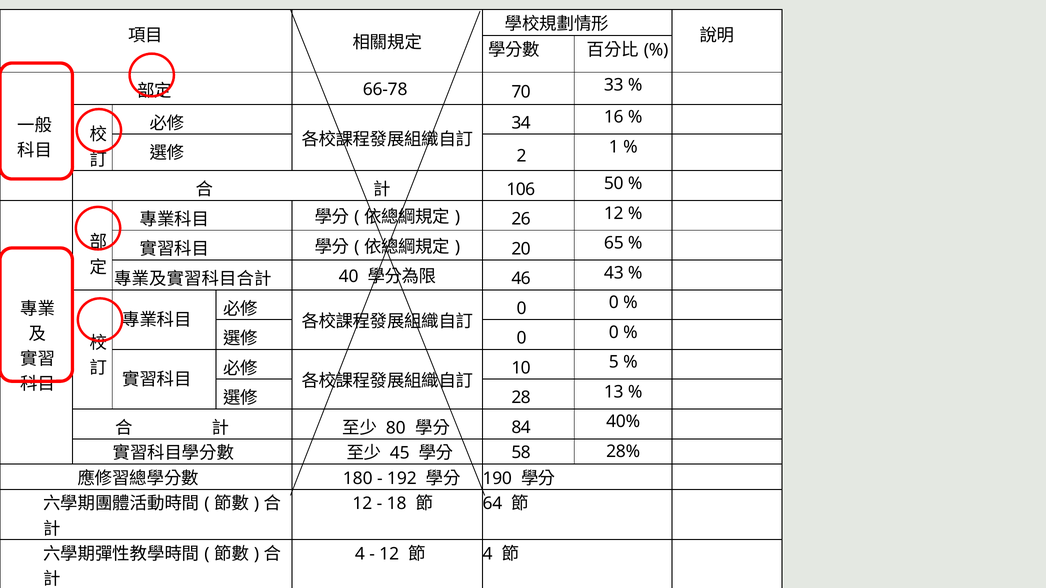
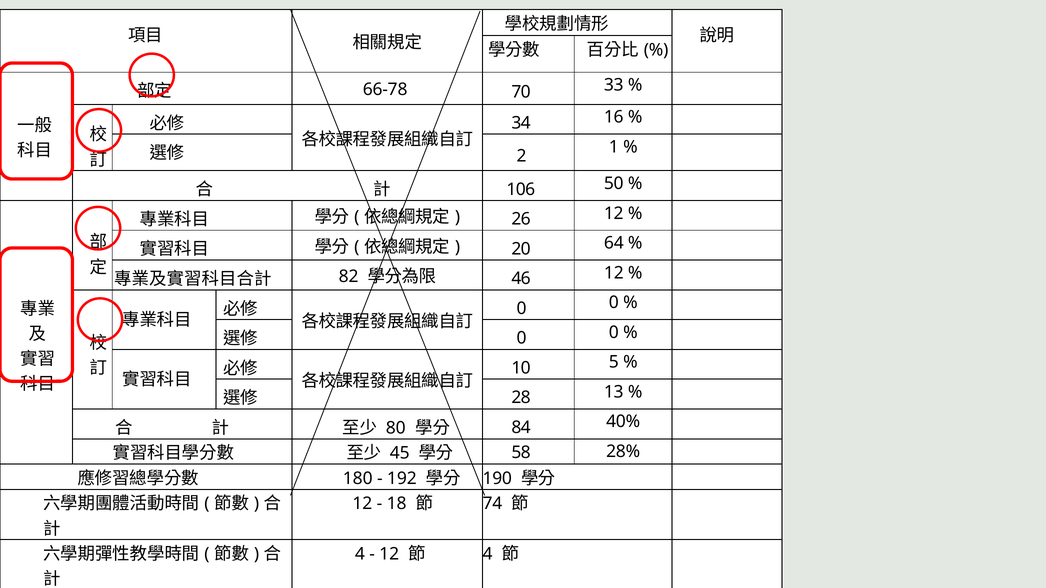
65: 65 -> 64 (614, 243)
40: 40 -> 82 (349, 277)
46 43: 43 -> 12 (614, 273)
64: 64 -> 74 (492, 504)
